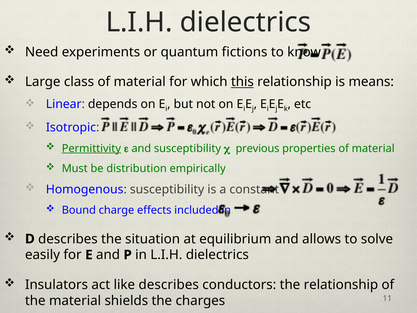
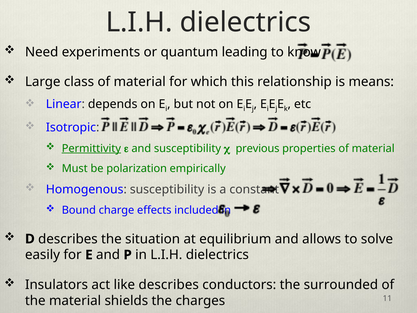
fictions: fictions -> leading (245, 52)
this underline: present -> none (242, 82)
distribution: distribution -> polarization (137, 168)
the relationship: relationship -> surrounded (341, 285)
